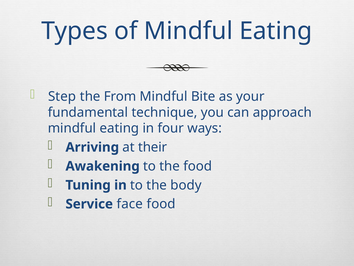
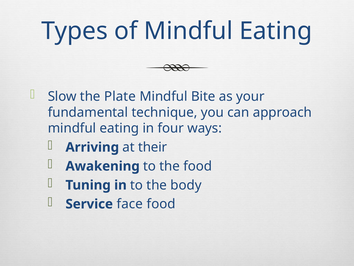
Step: Step -> Slow (62, 96)
From: From -> Plate (120, 96)
